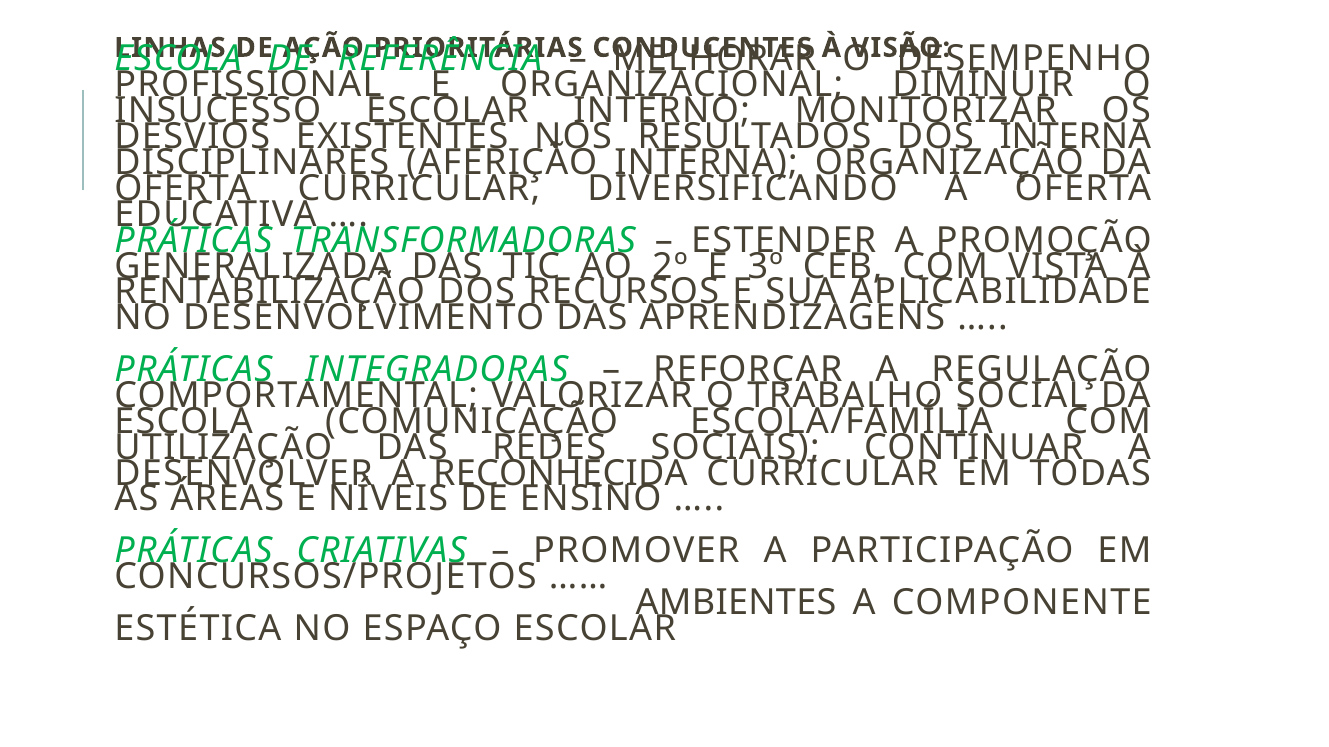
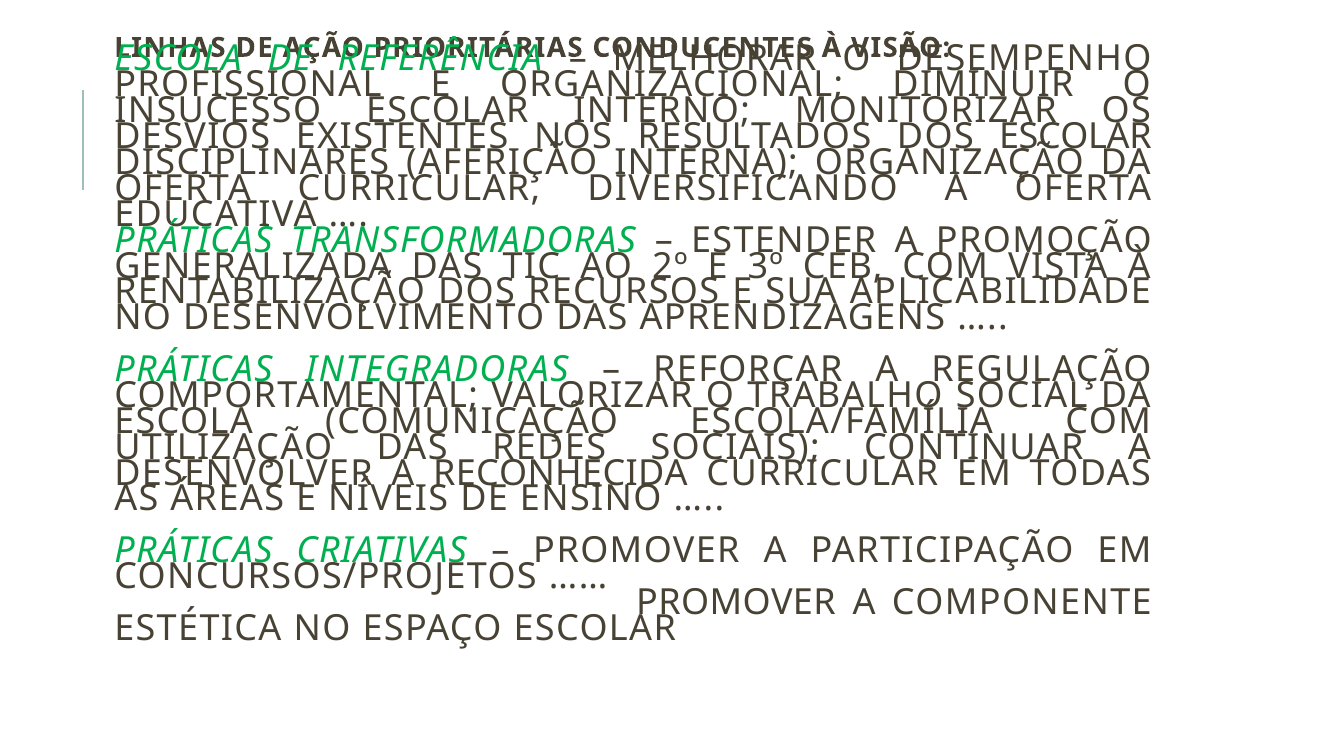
DOS INTERNA: INTERNA -> ESCOLAR (1075, 137)
AMBIENTES: AMBIENTES -> PROMOVER (736, 603)
